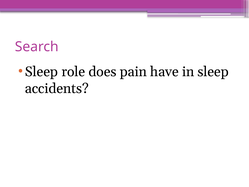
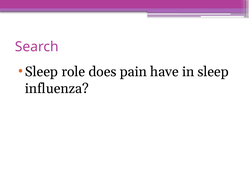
accidents: accidents -> influenza (57, 88)
